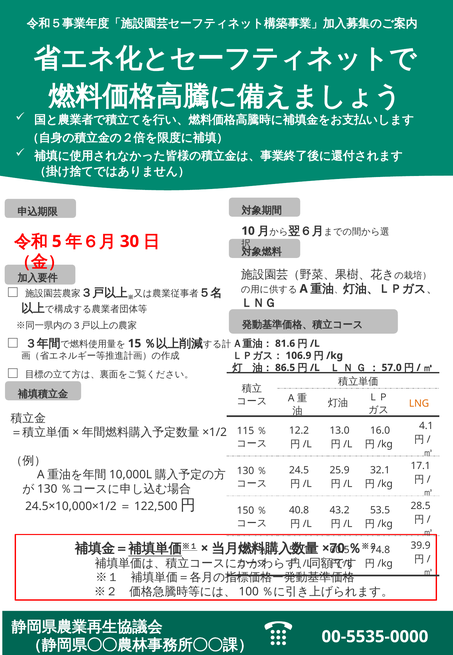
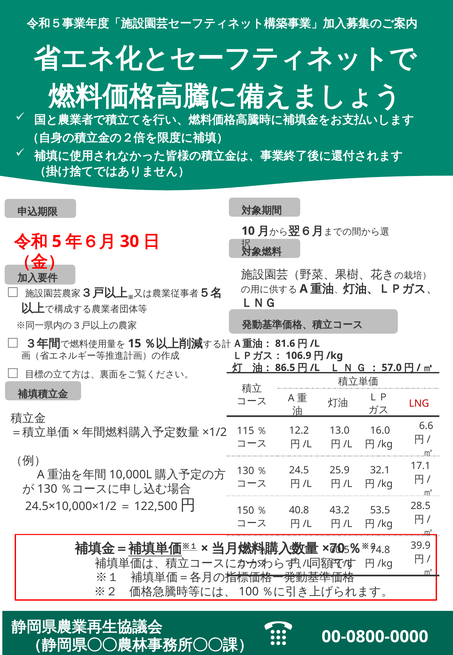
LNG colour: orange -> red (419, 403)
4.1: 4.1 -> 6.6 (426, 426)
00-5535-0000: 00-5535-0000 -> 00-0800-0000 (375, 636)
